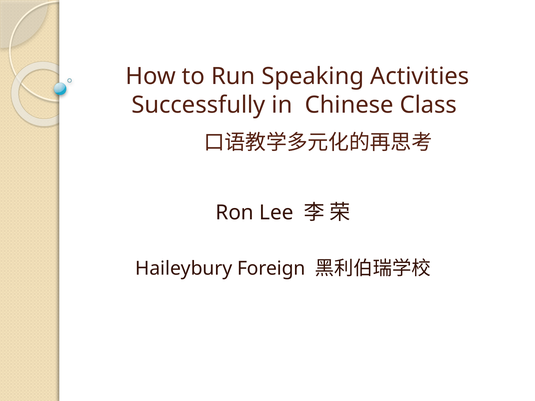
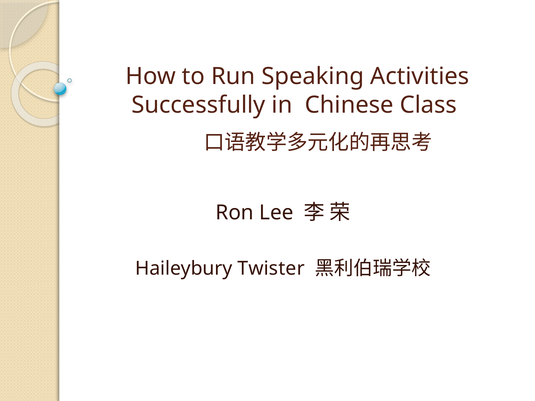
Foreign: Foreign -> Twister (271, 269)
